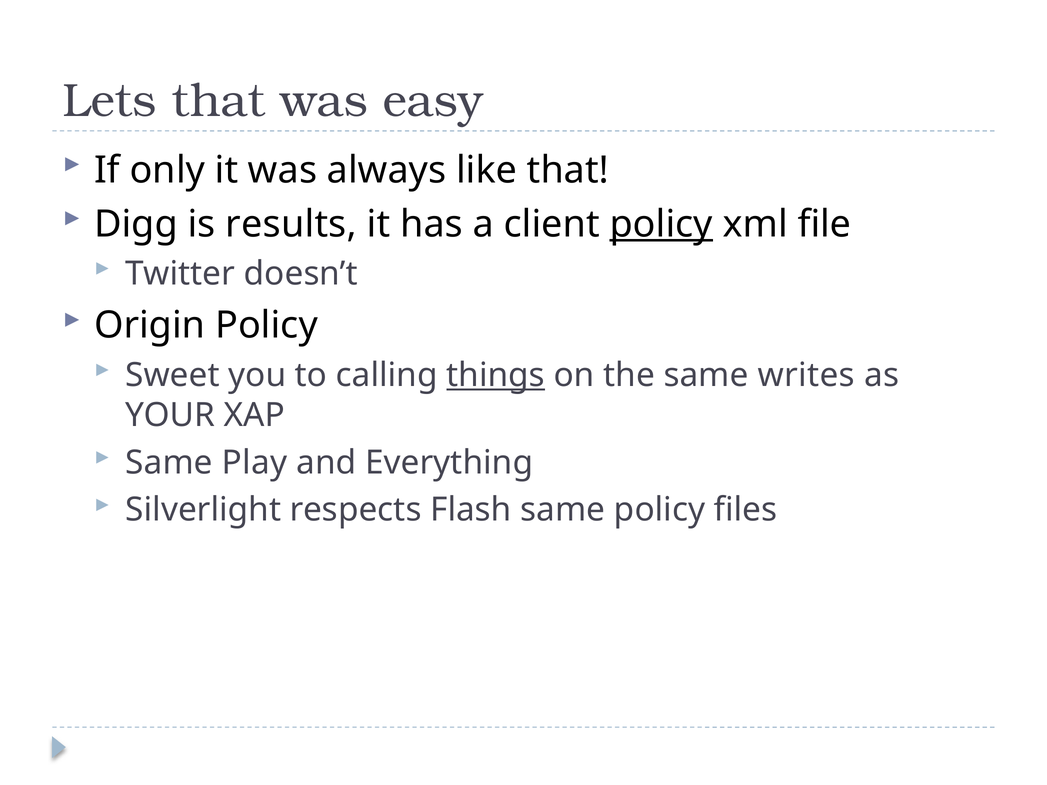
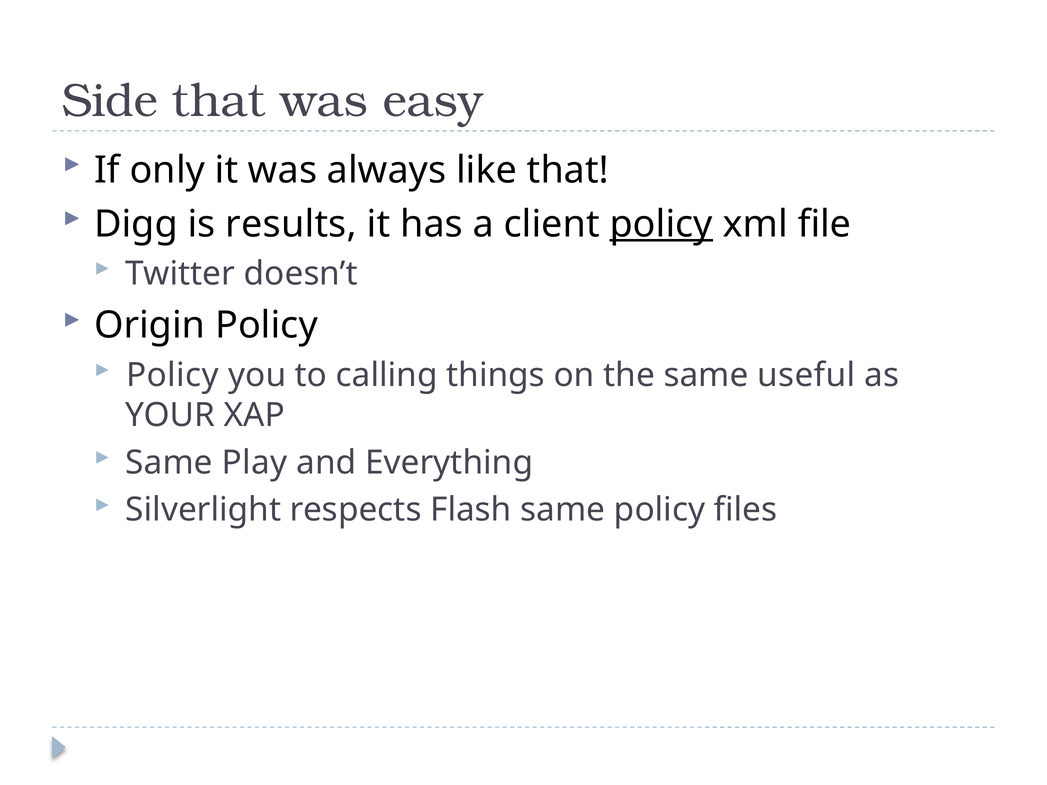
Lets: Lets -> Side (110, 101)
Sweet: Sweet -> Policy (172, 375)
things underline: present -> none (496, 375)
writes: writes -> useful (806, 375)
